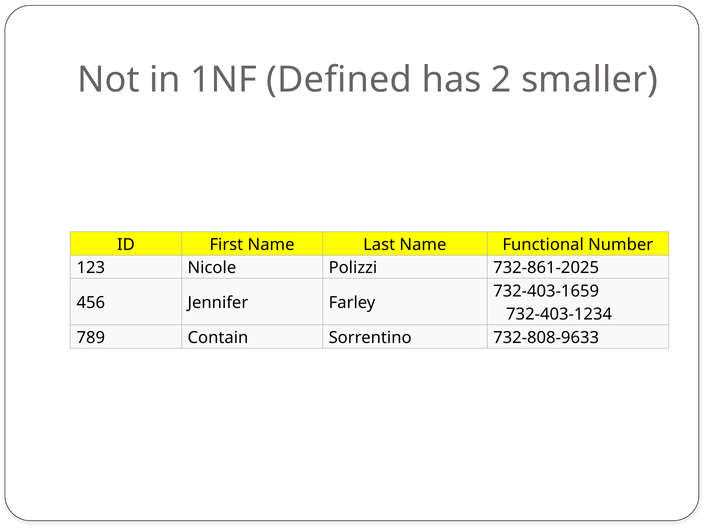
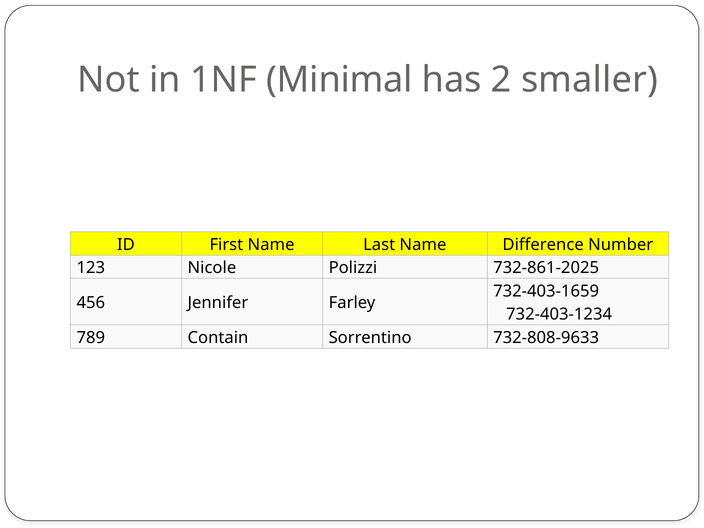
Defined: Defined -> Minimal (339, 80)
Functional: Functional -> Difference (543, 245)
